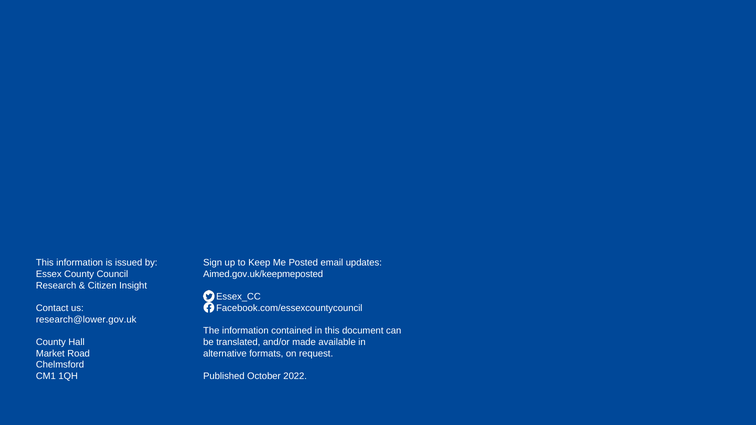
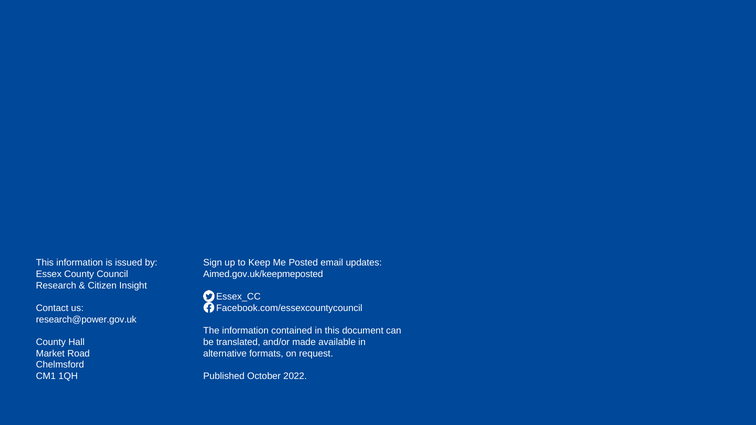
research@lower.gov.uk: research@lower.gov.uk -> research@power.gov.uk (86, 320)
